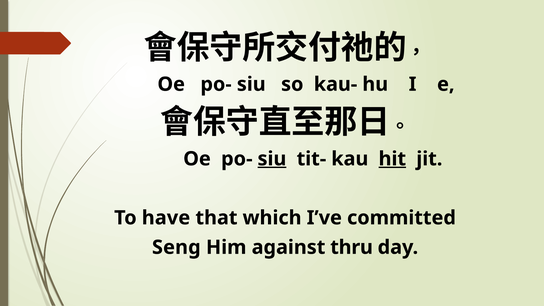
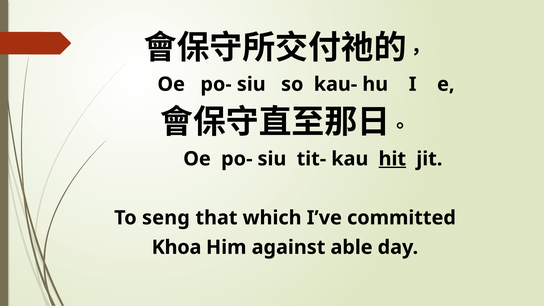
siu underline: present -> none (272, 159)
have: have -> seng (166, 218)
Seng: Seng -> Khoa (177, 247)
thru: thru -> able (351, 247)
